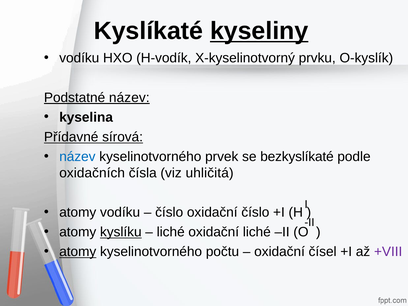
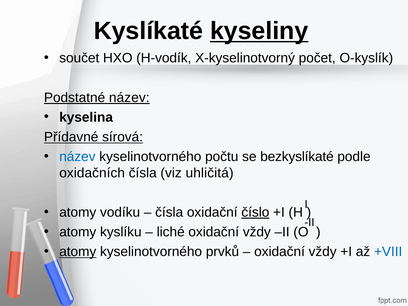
vodíku: vodíku -> součet (79, 58)
prvku: prvku -> počet (317, 58)
prvek: prvek -> počtu (222, 157)
číslo: číslo -> čísla (169, 212)
číslo underline: none -> present (255, 212)
kyslíku underline: present -> none (121, 232)
liché: liché -> vždy (257, 232)
počtu: počtu -> prvků (222, 252)
čísel: čísel -> vždy (323, 252)
+VIII colour: purple -> blue (388, 252)
